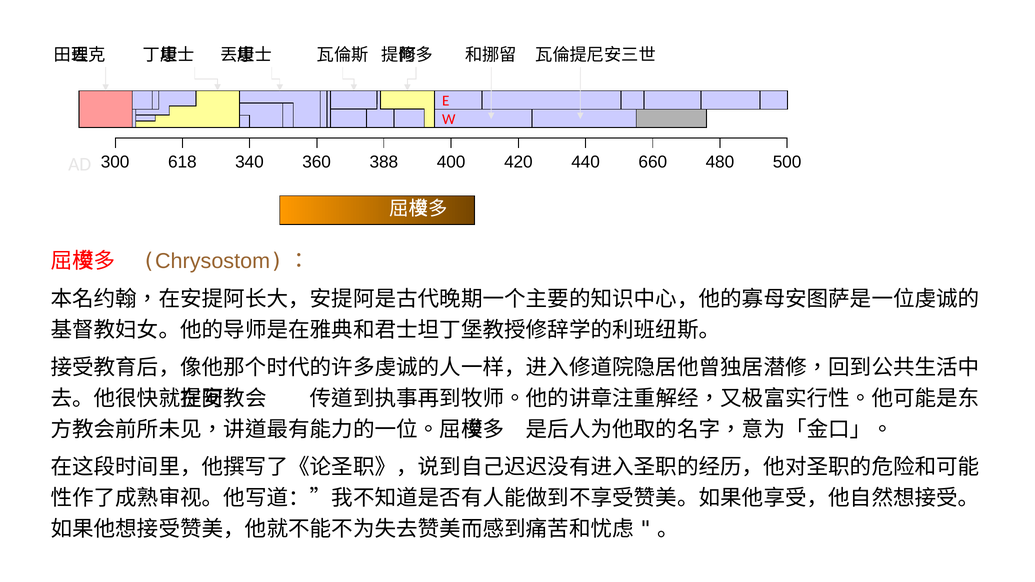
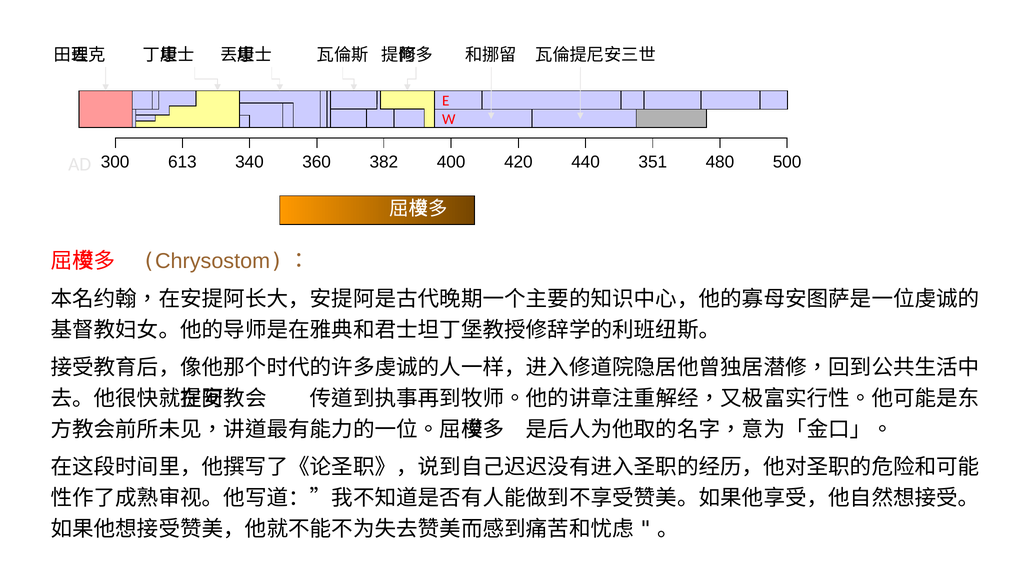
618: 618 -> 613 (182, 162)
388: 388 -> 382 (384, 162)
660: 660 -> 351 (653, 162)
